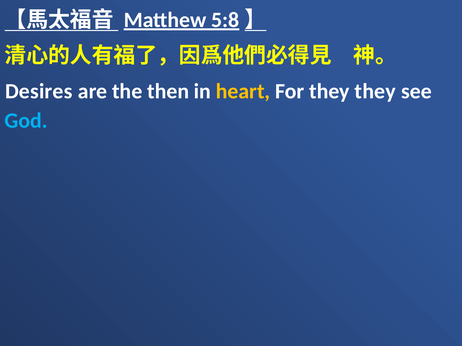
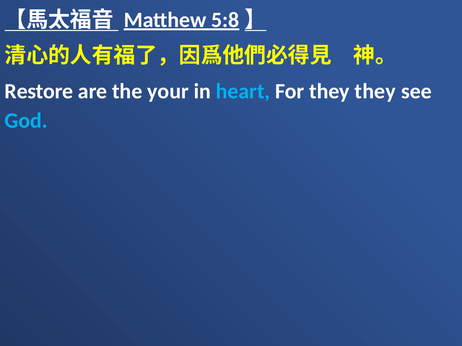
Desires: Desires -> Restore (39, 91)
then: then -> your (168, 91)
heart colour: yellow -> light blue (243, 91)
